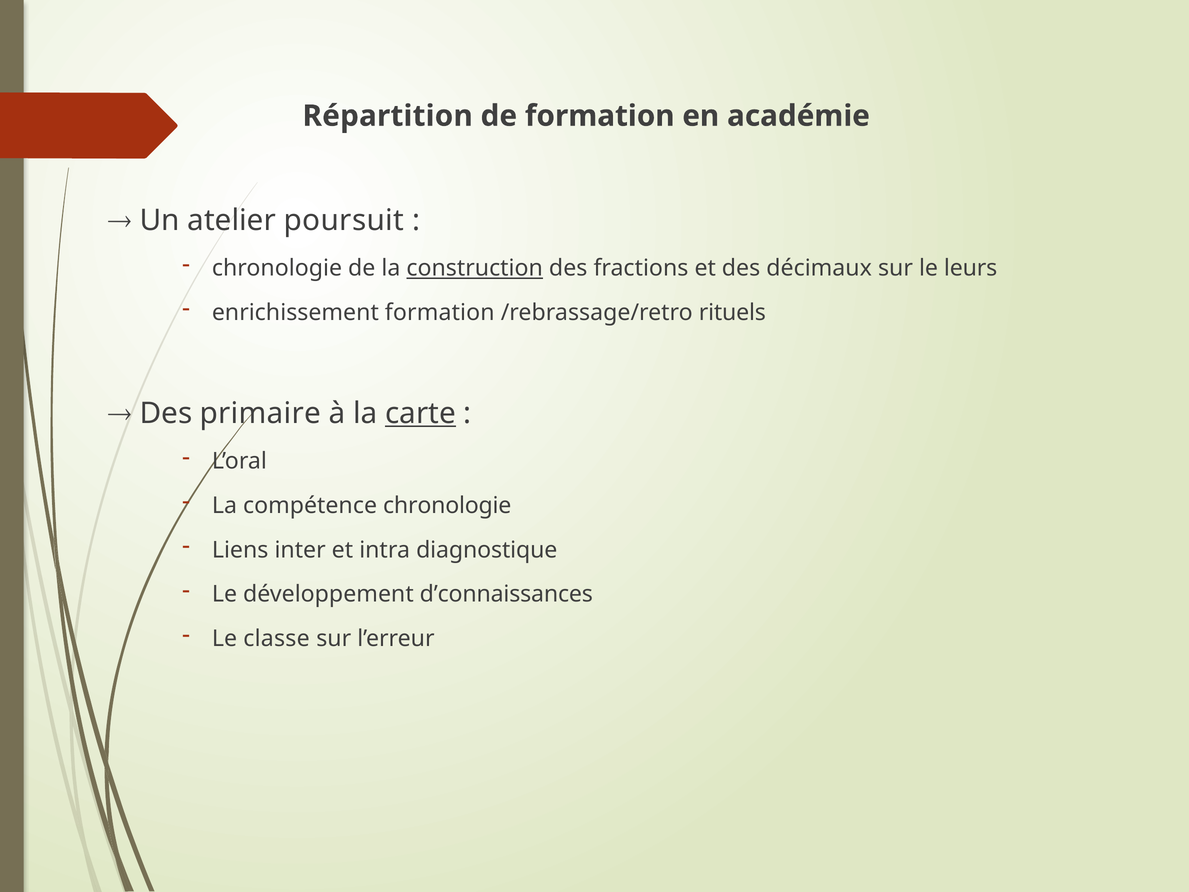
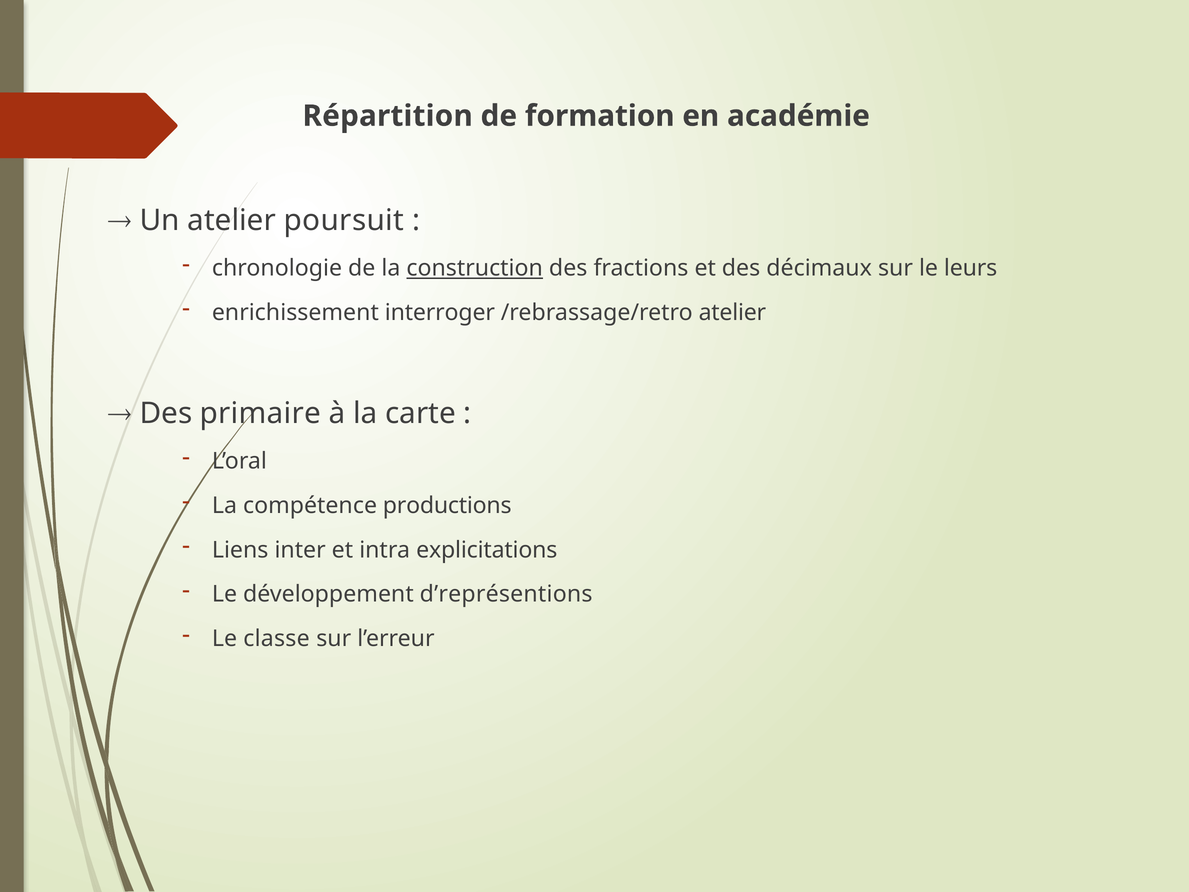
enrichissement formation: formation -> interroger (440, 312)
/rebrassage/retro rituels: rituels -> atelier (732, 312)
carte underline: present -> none (420, 413)
compétence chronologie: chronologie -> productions (447, 506)
diagnostique: diagnostique -> explicitations (487, 550)
d’connaissances: d’connaissances -> d’représentions (506, 594)
